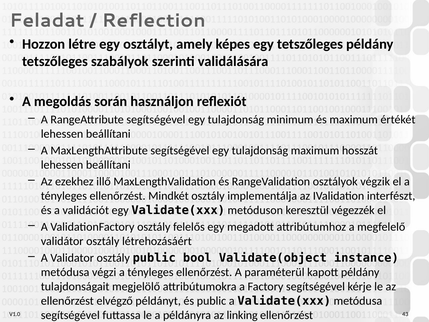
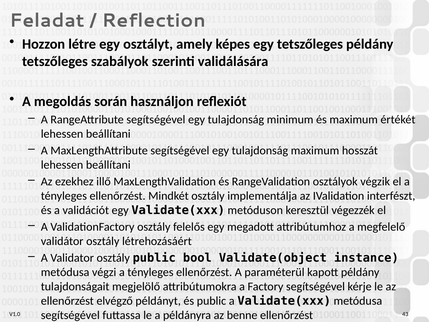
linking: linking -> benne (242, 315)
